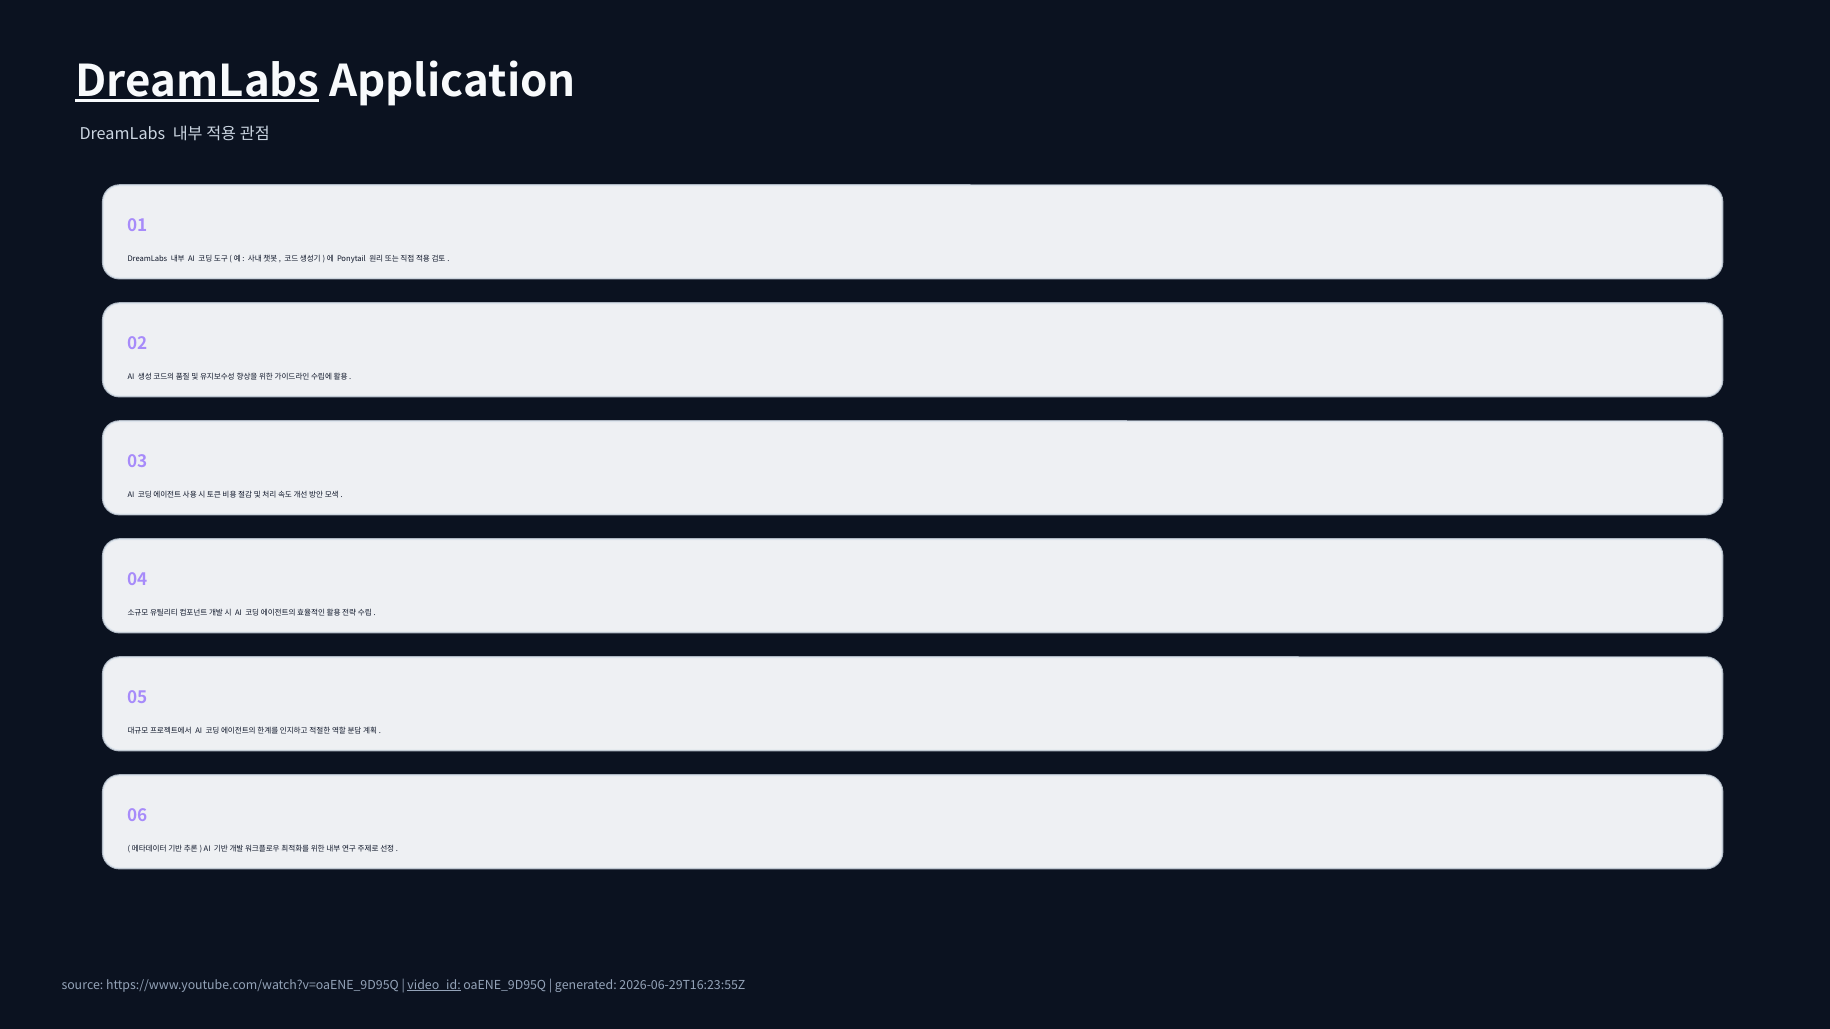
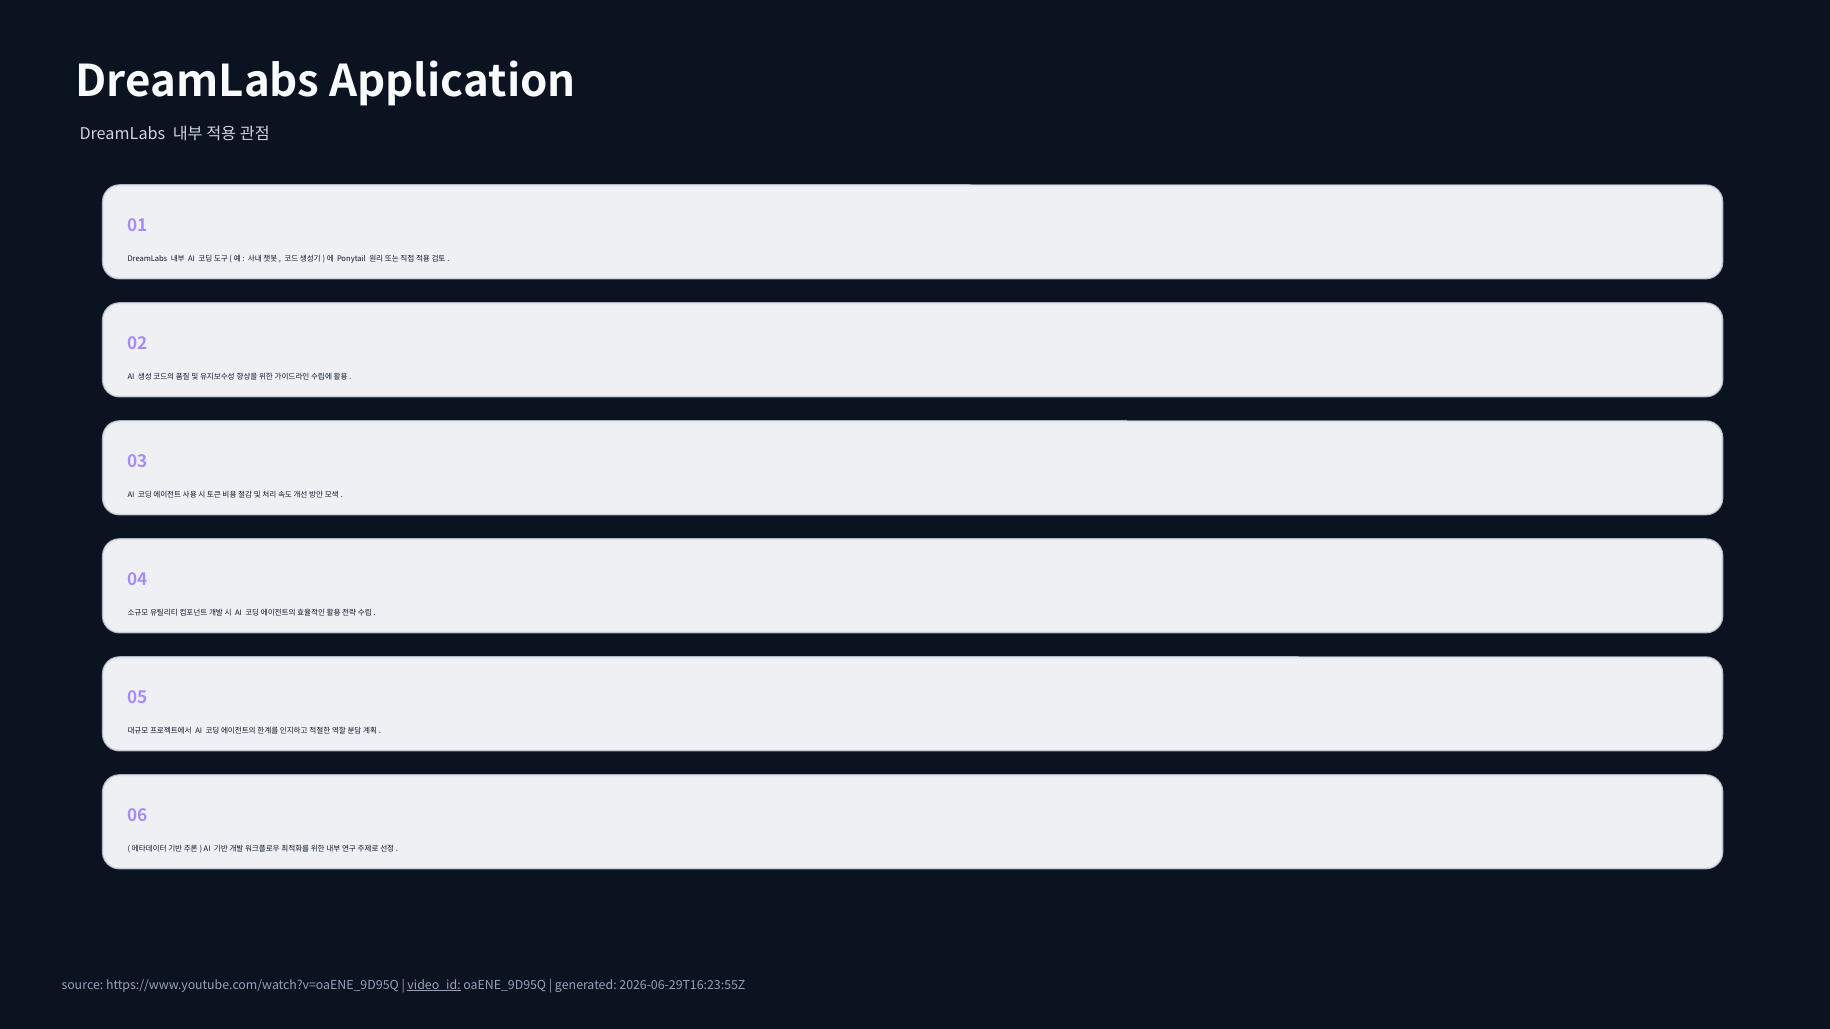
DreamLabs underline: present -> none (198, 82)
